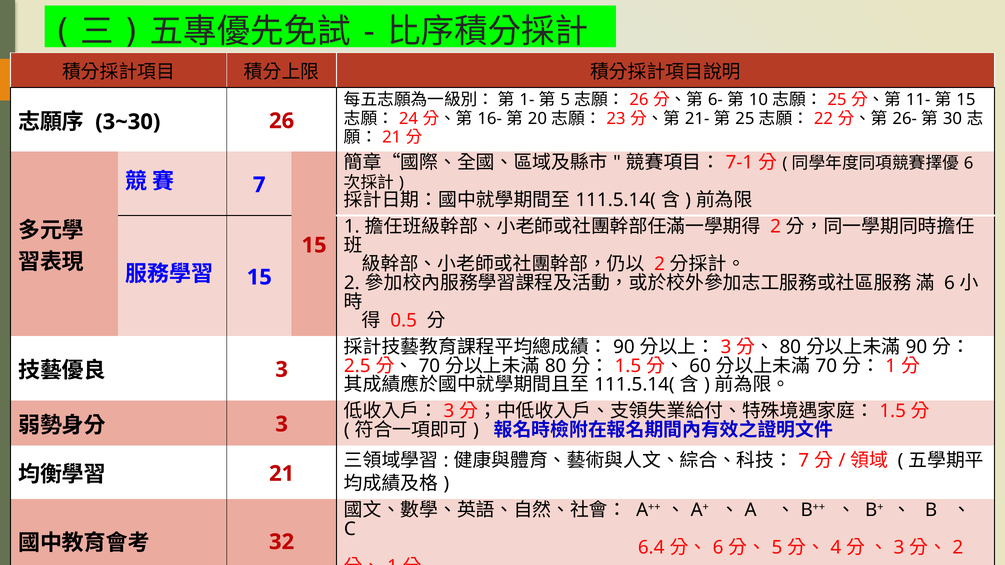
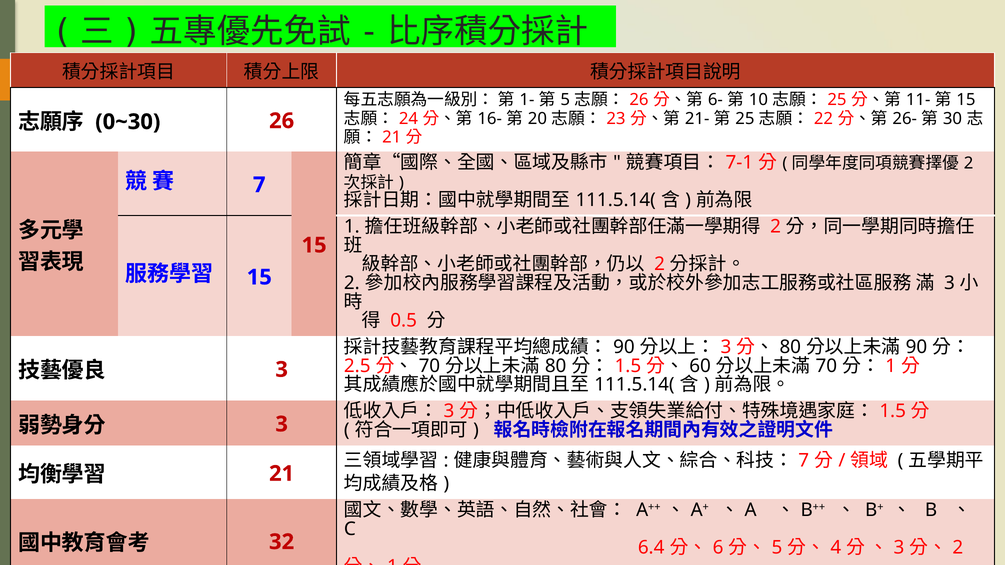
3~30: 3~30 -> 0~30 (128, 122)
6: 6 -> 2 (969, 163)
6: 6 -> 3 (949, 283)
